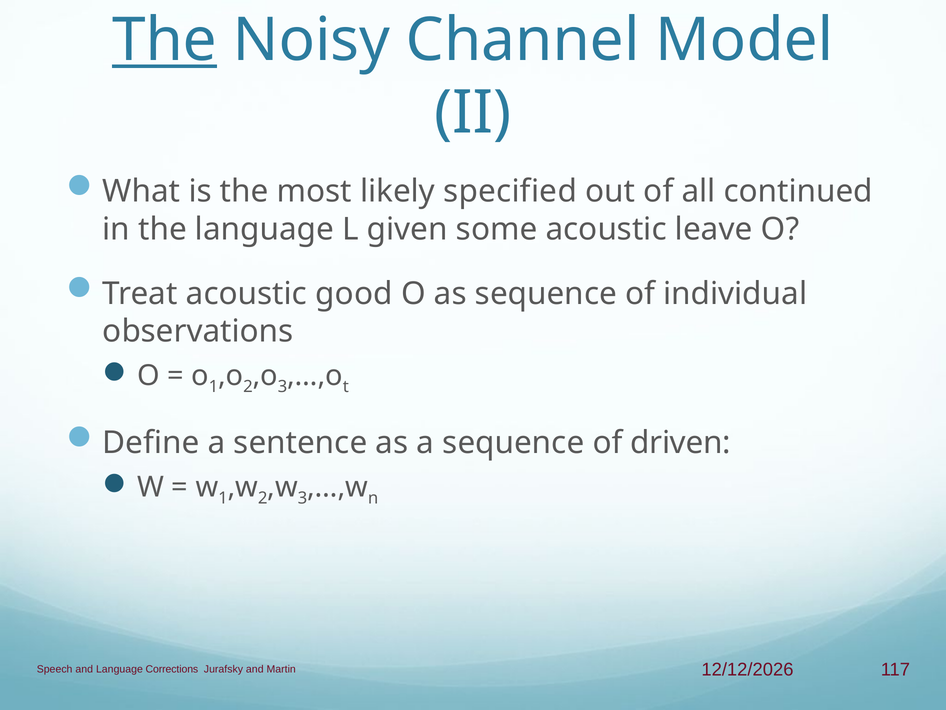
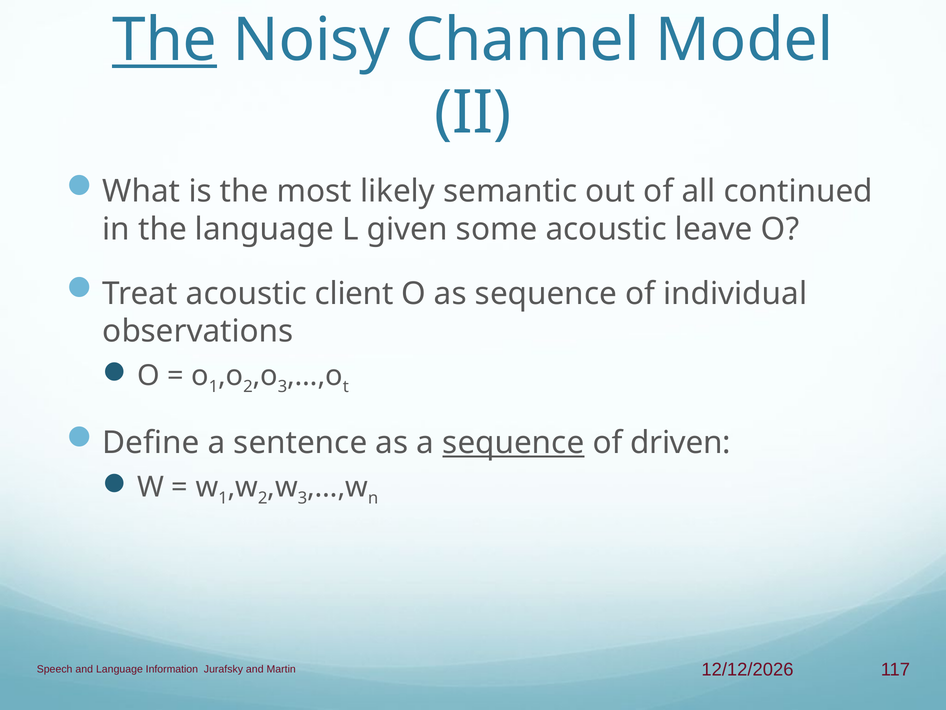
specified: specified -> semantic (510, 191)
good: good -> client (354, 293)
sequence underline: none -> present (513, 443)
Corrections: Corrections -> Information (172, 669)
